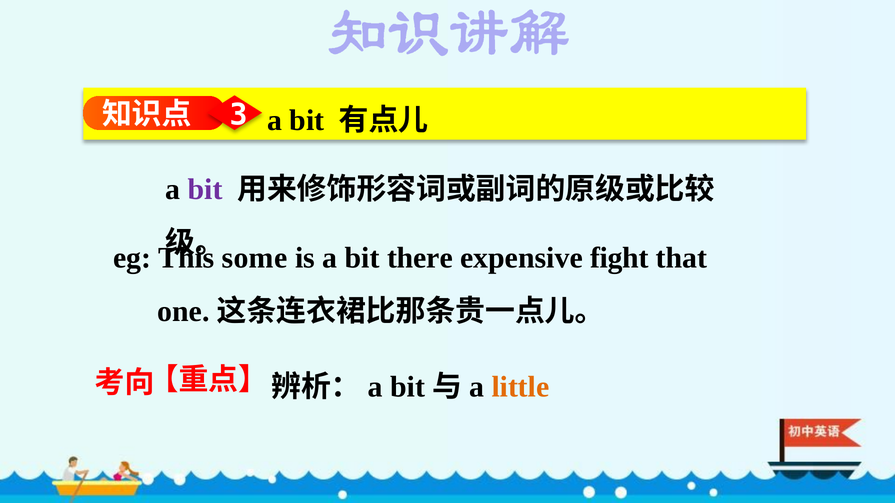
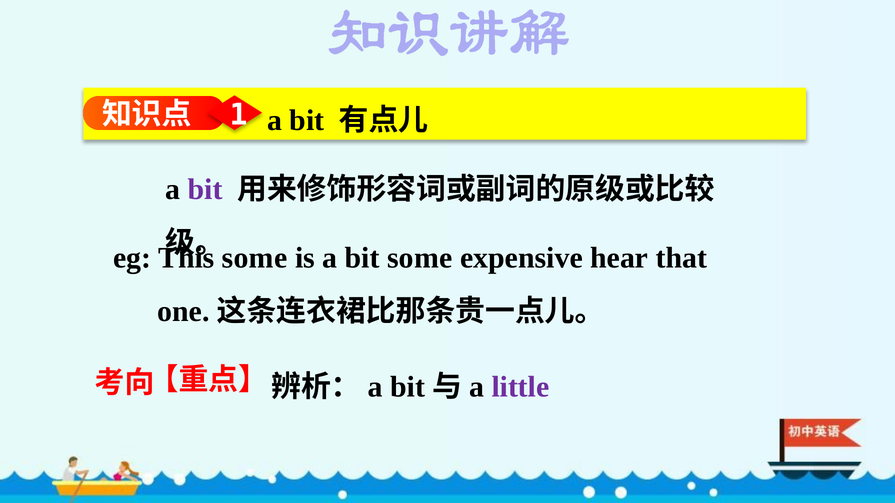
3: 3 -> 1 (239, 115)
bit there: there -> some (420, 258)
fight: fight -> hear (619, 258)
little colour: orange -> purple (520, 387)
